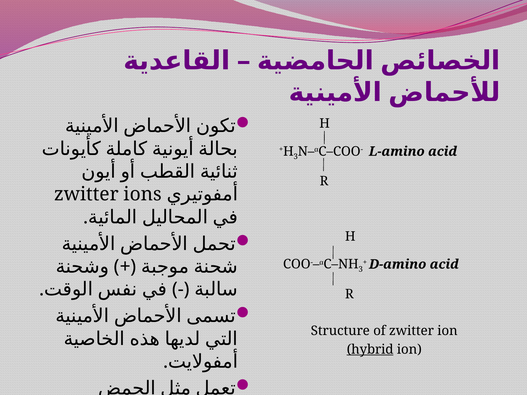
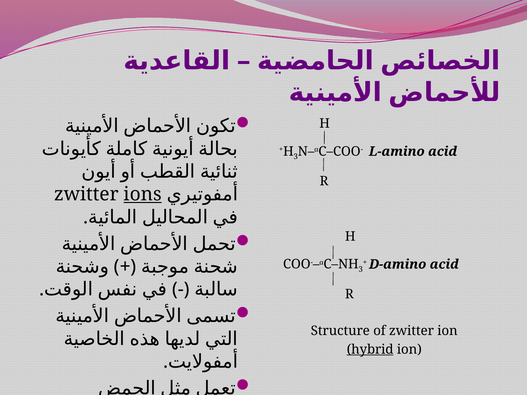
ions underline: none -> present (143, 194)
